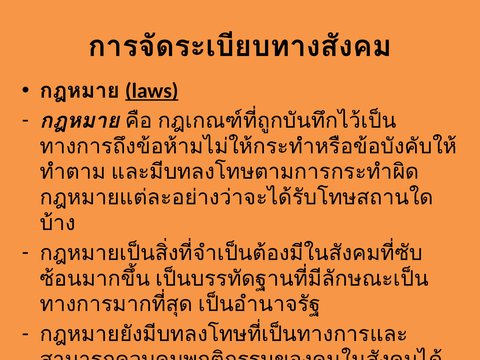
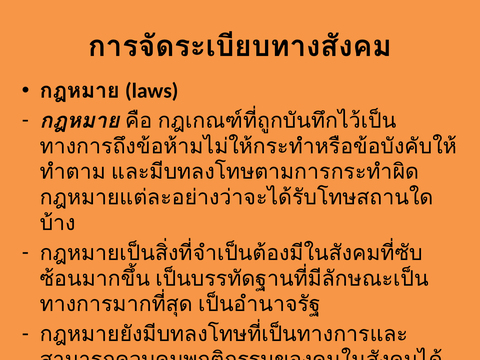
laws underline: present -> none (152, 91)
